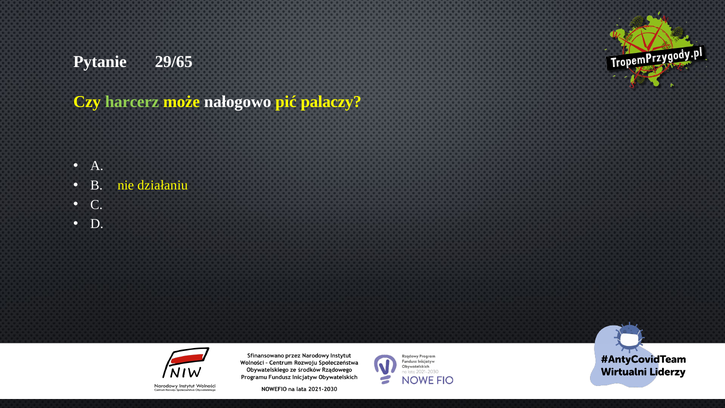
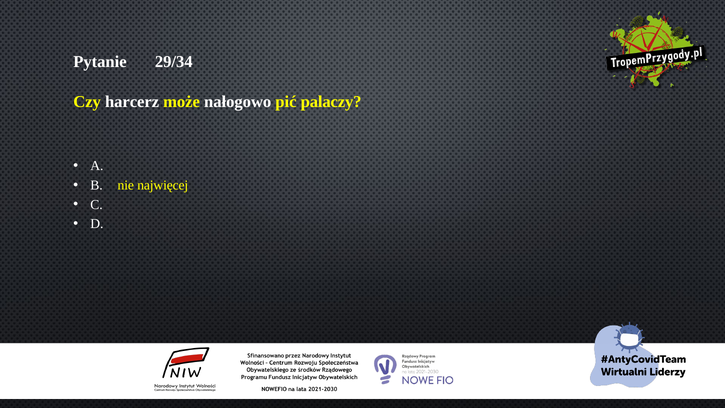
29/65: 29/65 -> 29/34 (174, 62)
harcerz colour: light green -> white (132, 102)
działaniu: działaniu -> najwięcej (163, 185)
